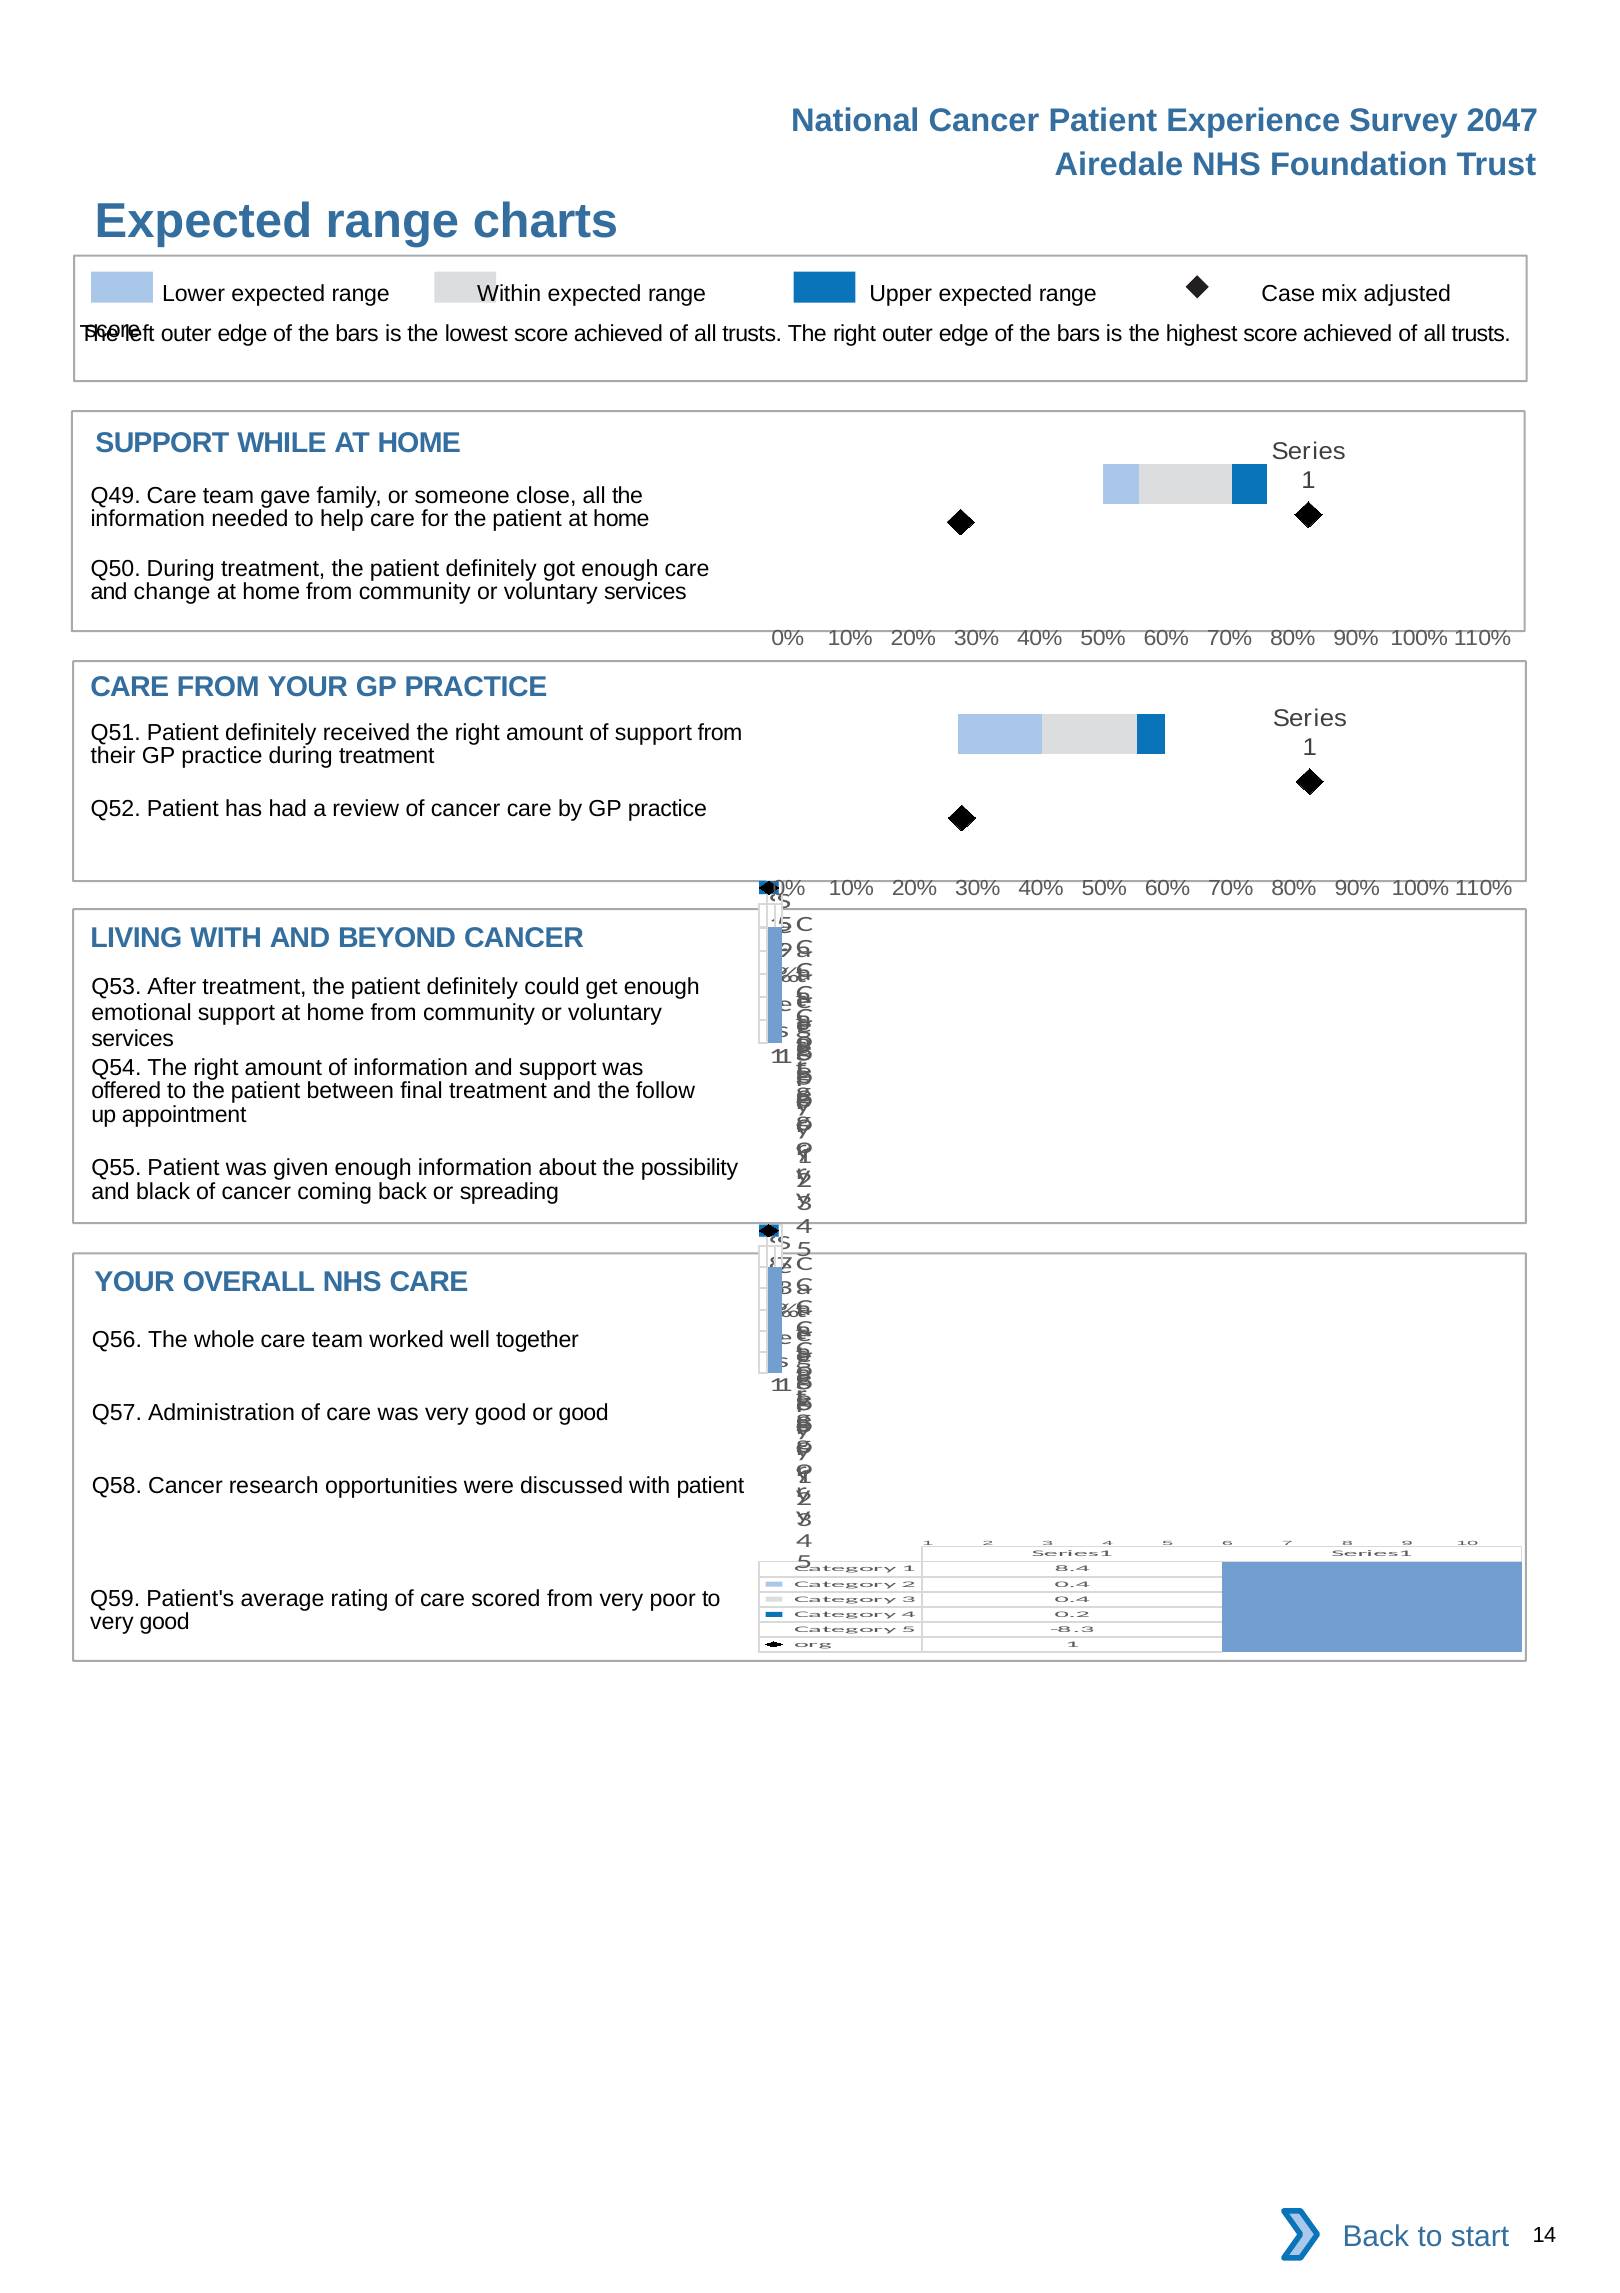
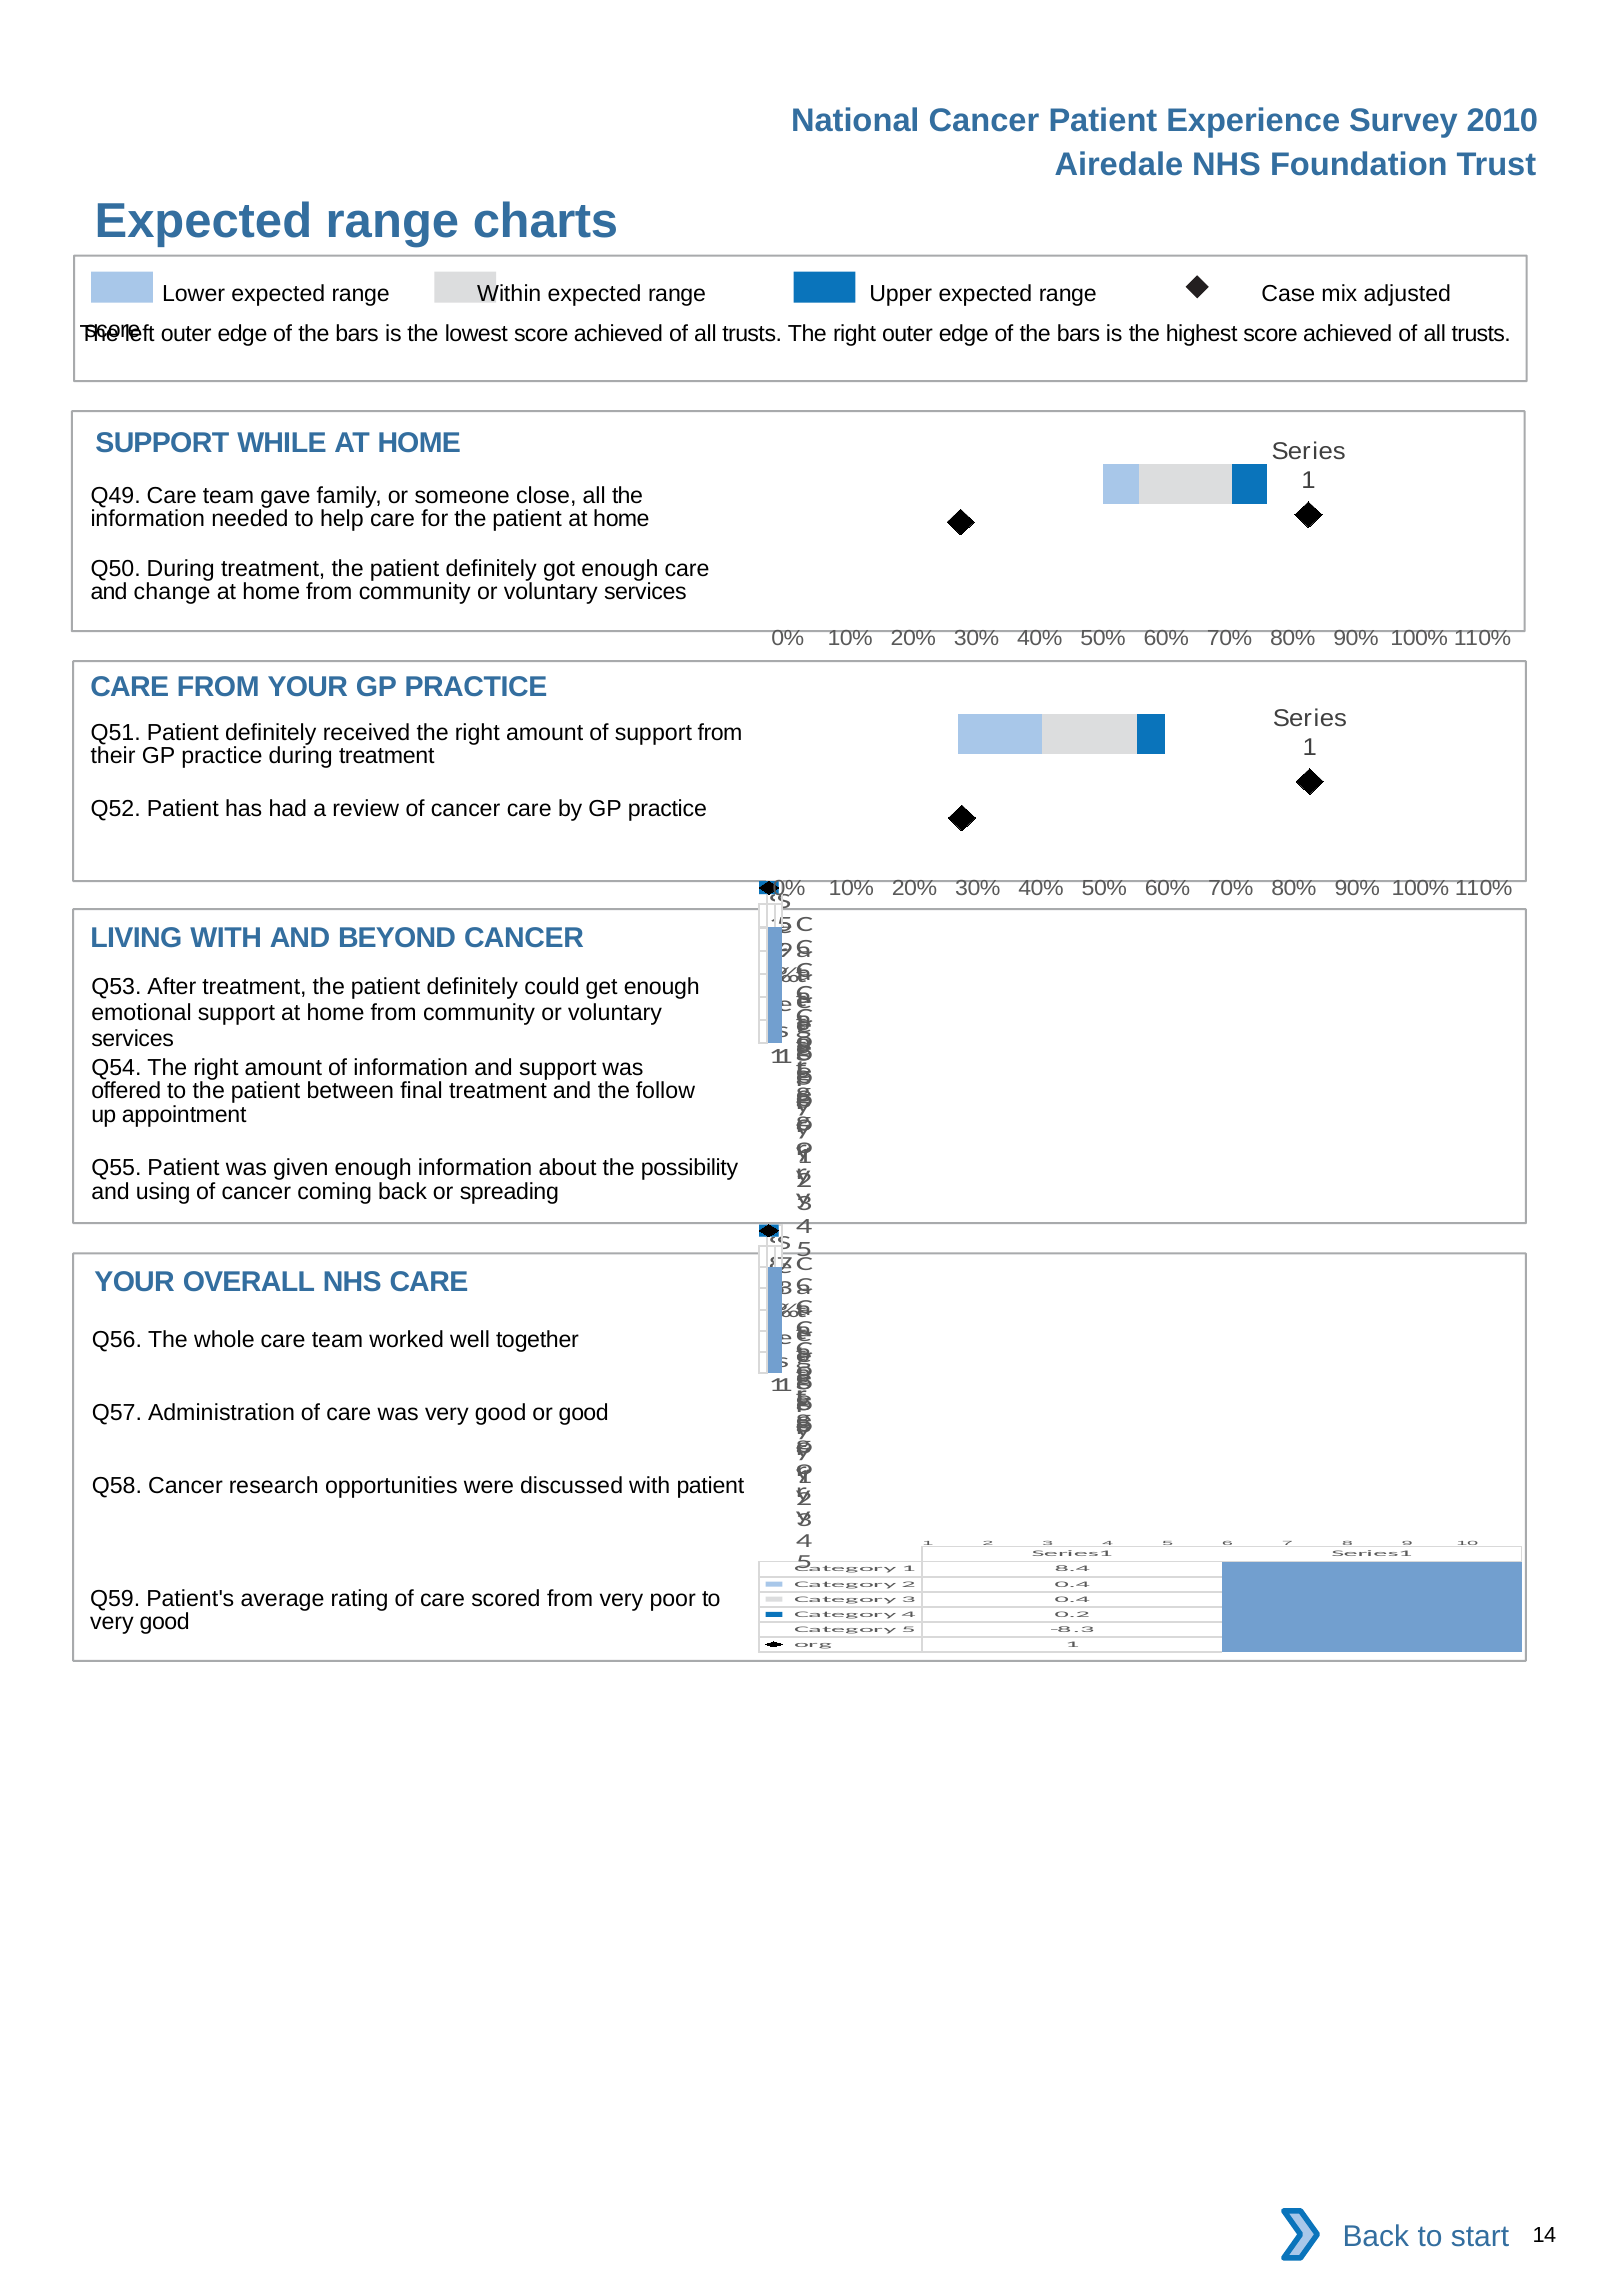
2047: 2047 -> 2010 (1502, 121)
black: black -> using (163, 1191)
